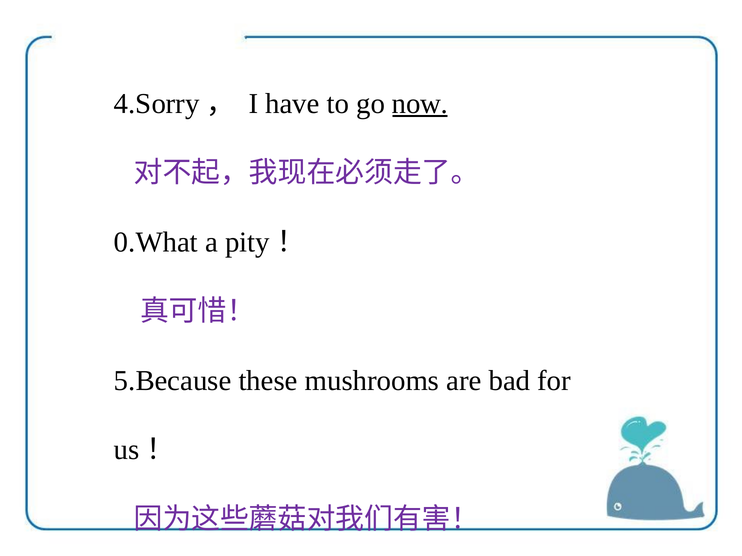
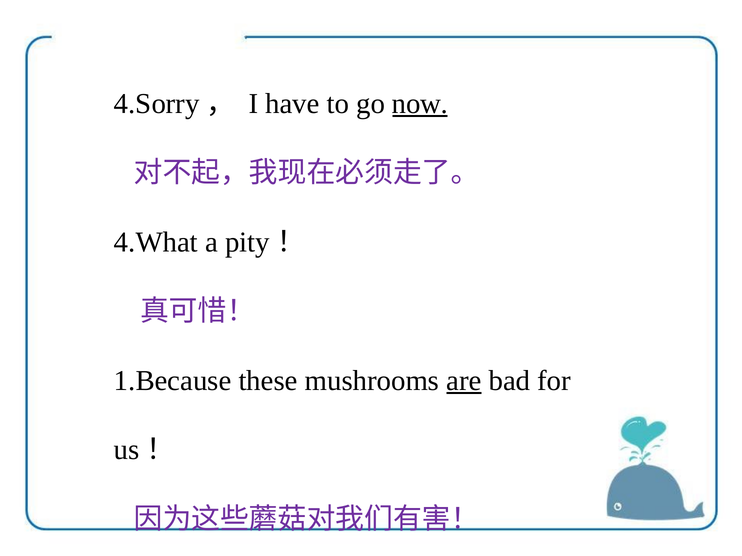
0.What: 0.What -> 4.What (156, 242)
5.Because: 5.Because -> 1.Because (173, 381)
are underline: none -> present (464, 381)
